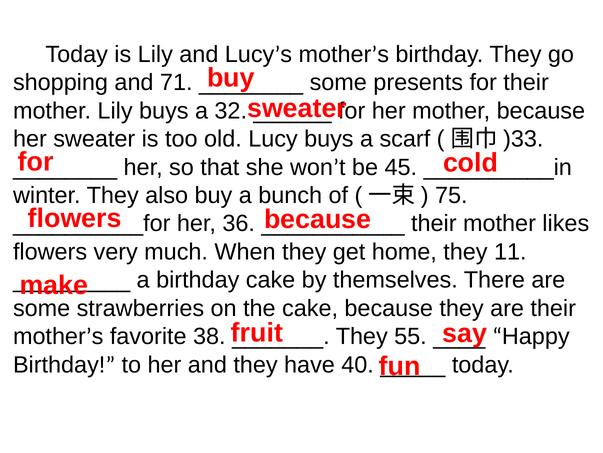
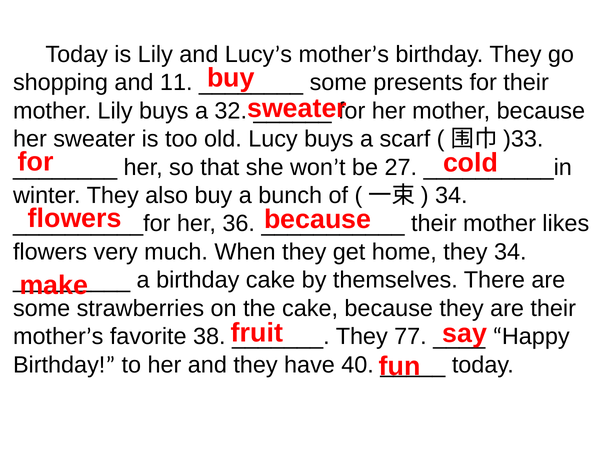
71: 71 -> 11 (176, 83)
45: 45 -> 27 (401, 167)
75: 75 -> 34 (451, 195)
they 11: 11 -> 34 (510, 252)
55: 55 -> 77 (410, 336)
